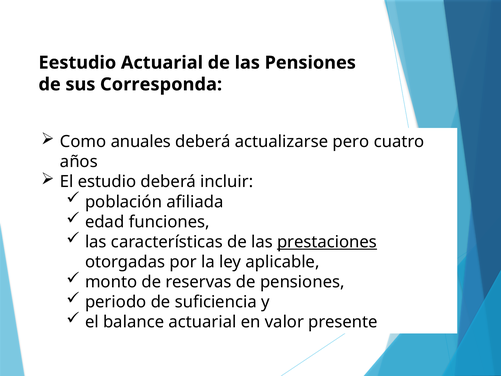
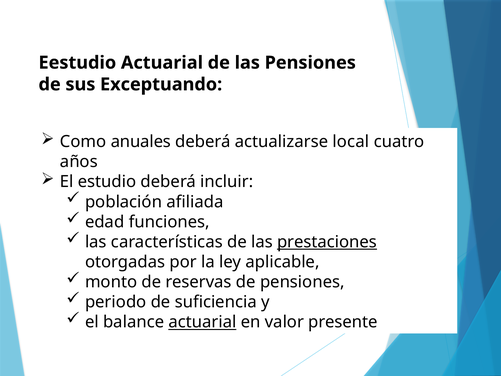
Corresponda: Corresponda -> Exceptuando (161, 84)
pero: pero -> local (351, 142)
actuarial underline: none -> present (202, 322)
